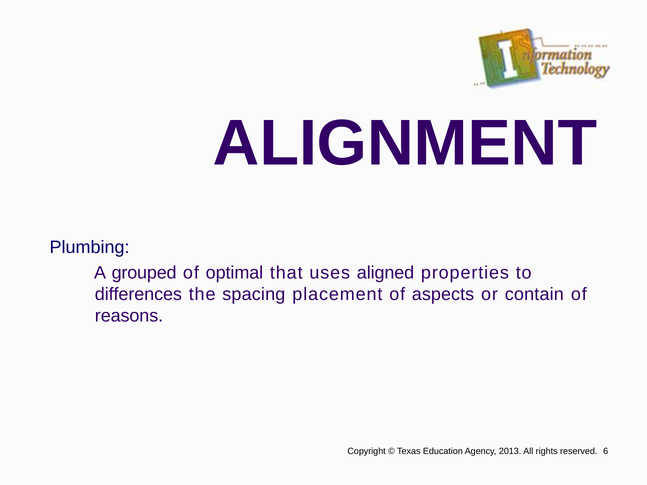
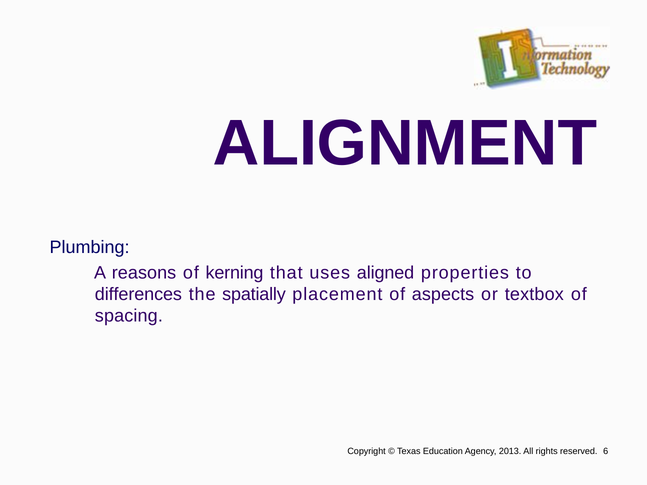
grouped: grouped -> reasons (144, 273)
optimal: optimal -> kerning (235, 273)
spacing: spacing -> spatially (254, 294)
contain: contain -> textbox (534, 294)
reasons: reasons -> spacing (129, 316)
